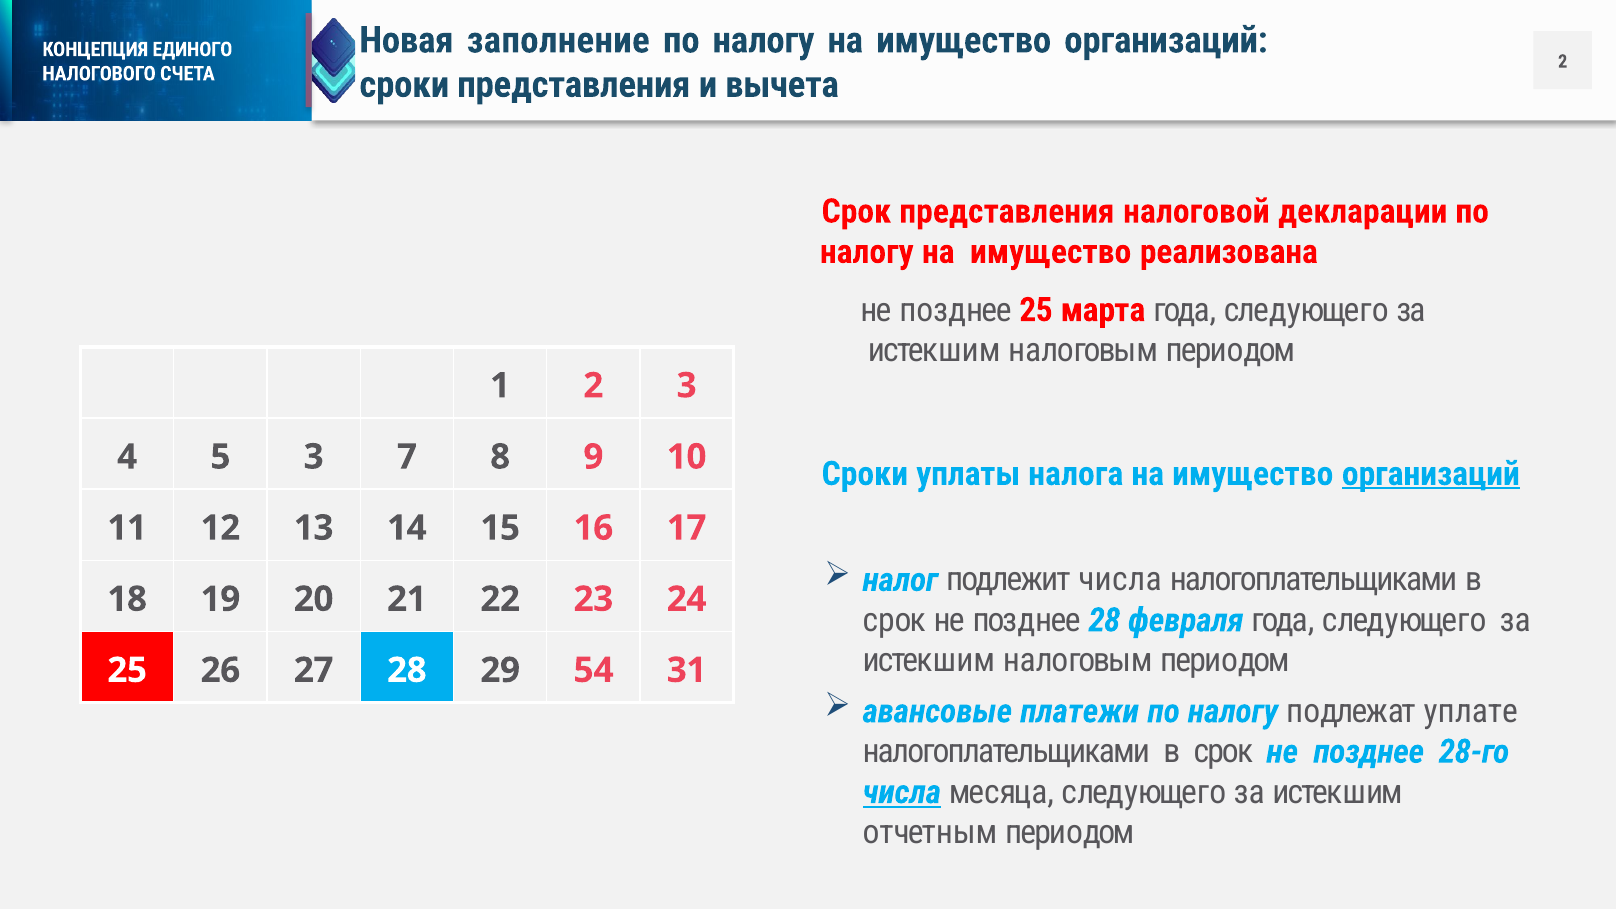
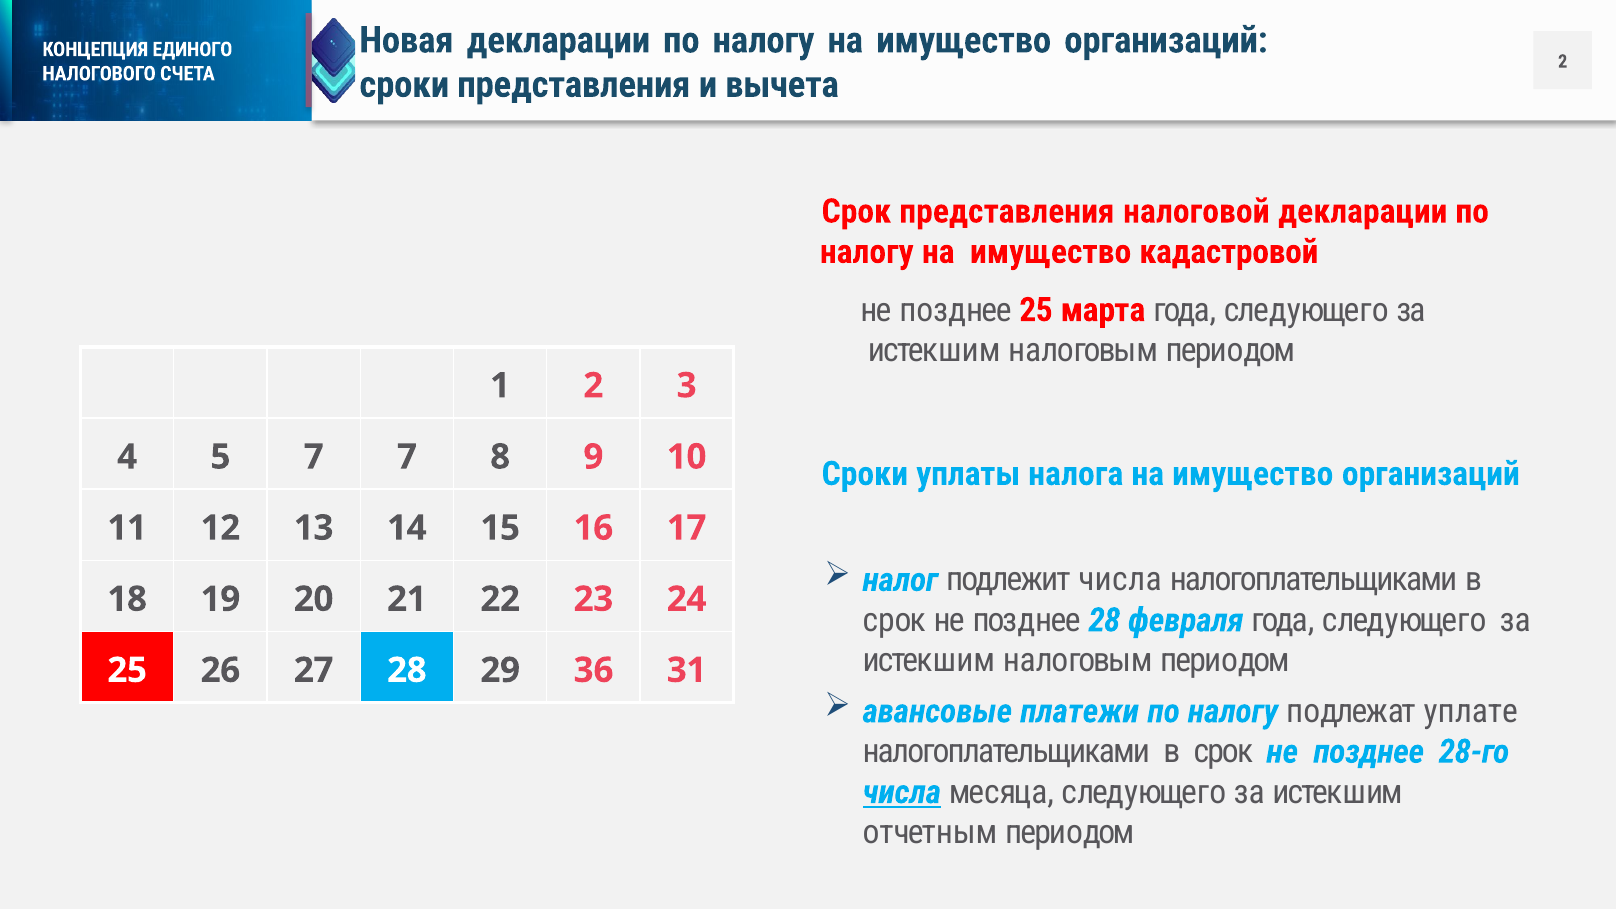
Новая заполнение: заполнение -> декларации (558, 40)
реализована: реализована -> кадастровой (1229, 252)
5 3: 3 -> 7 (314, 457)
организаций underline: present -> none (1431, 474)
54: 54 -> 36 (594, 670)
